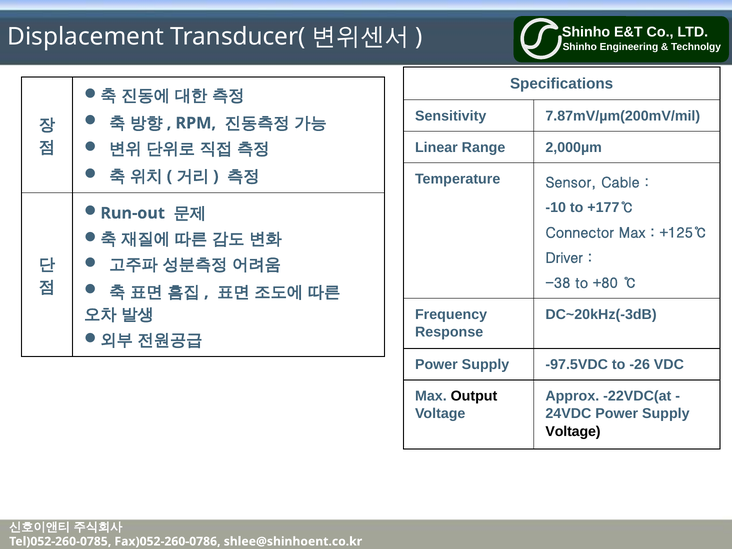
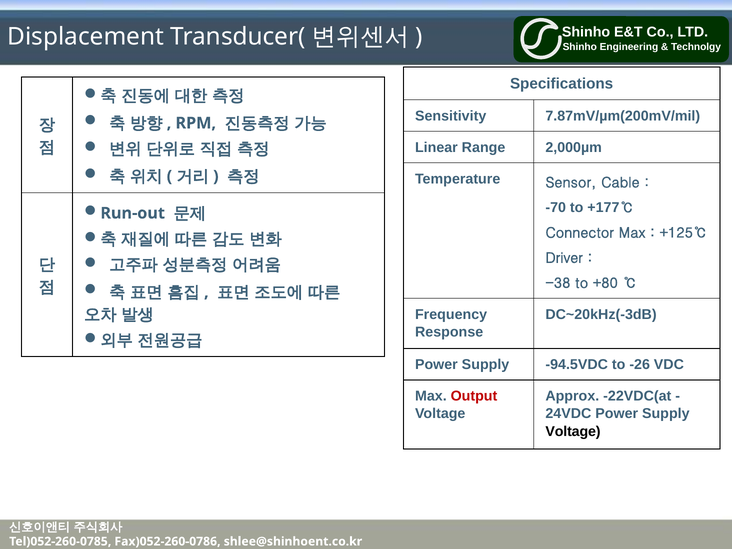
-10: -10 -> -70 (556, 208)
-97.5VDC: -97.5VDC -> -94.5VDC (577, 365)
Output colour: black -> red (474, 396)
